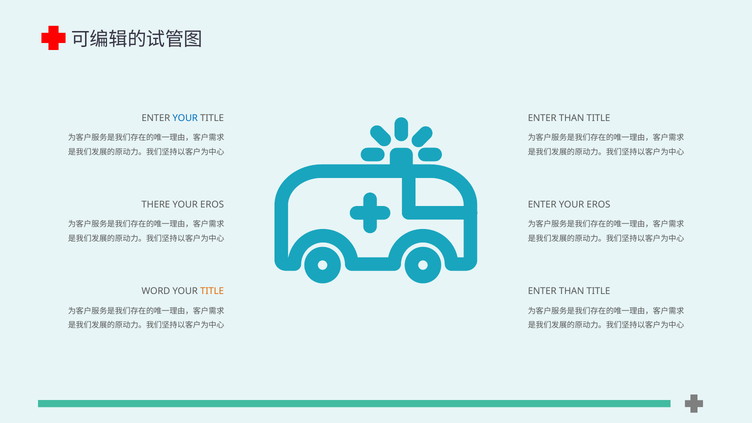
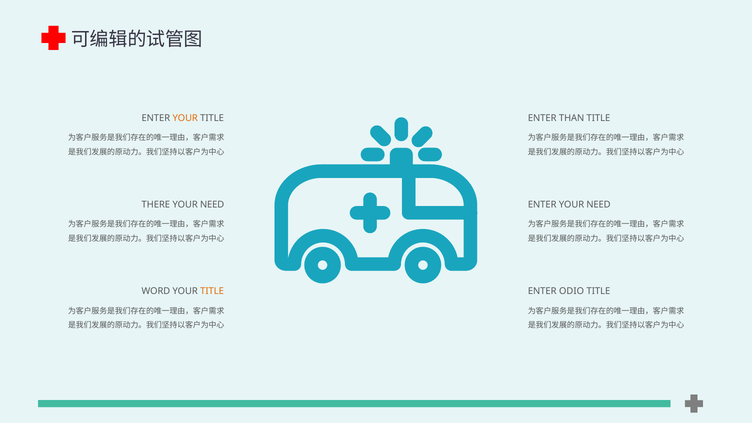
YOUR colour: blue -> orange (185, 118)
EROS: EROS -> NEED (212, 205)
ENTER YOUR EROS: EROS -> NEED (599, 205)
THAN: THAN -> ODIO (572, 291)
